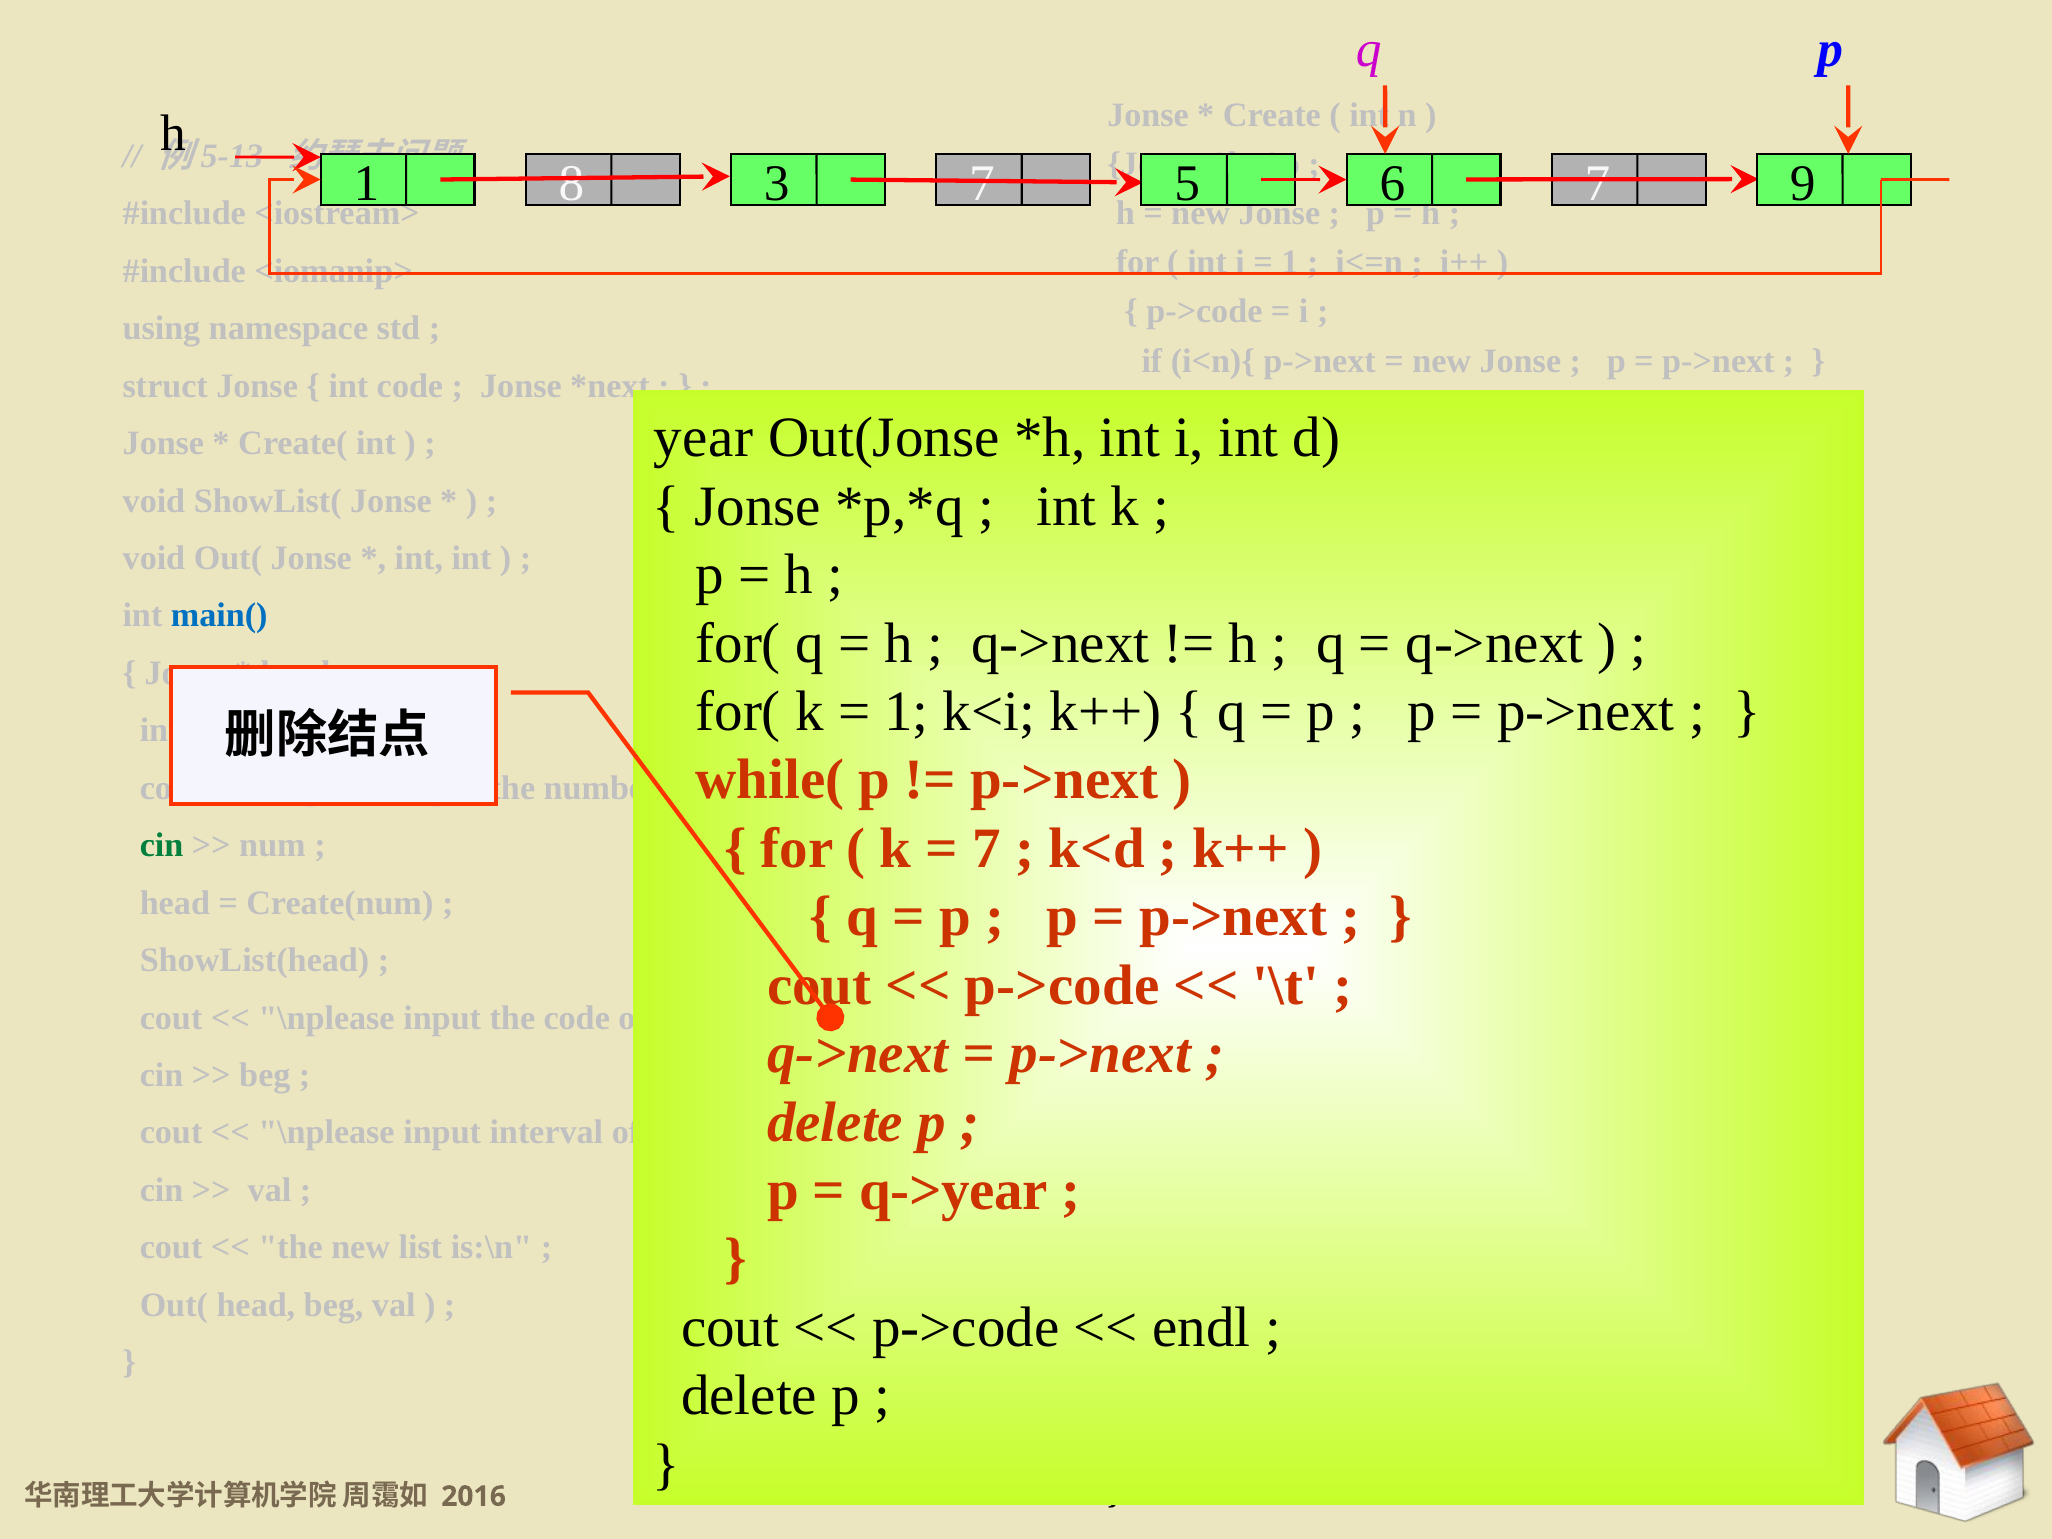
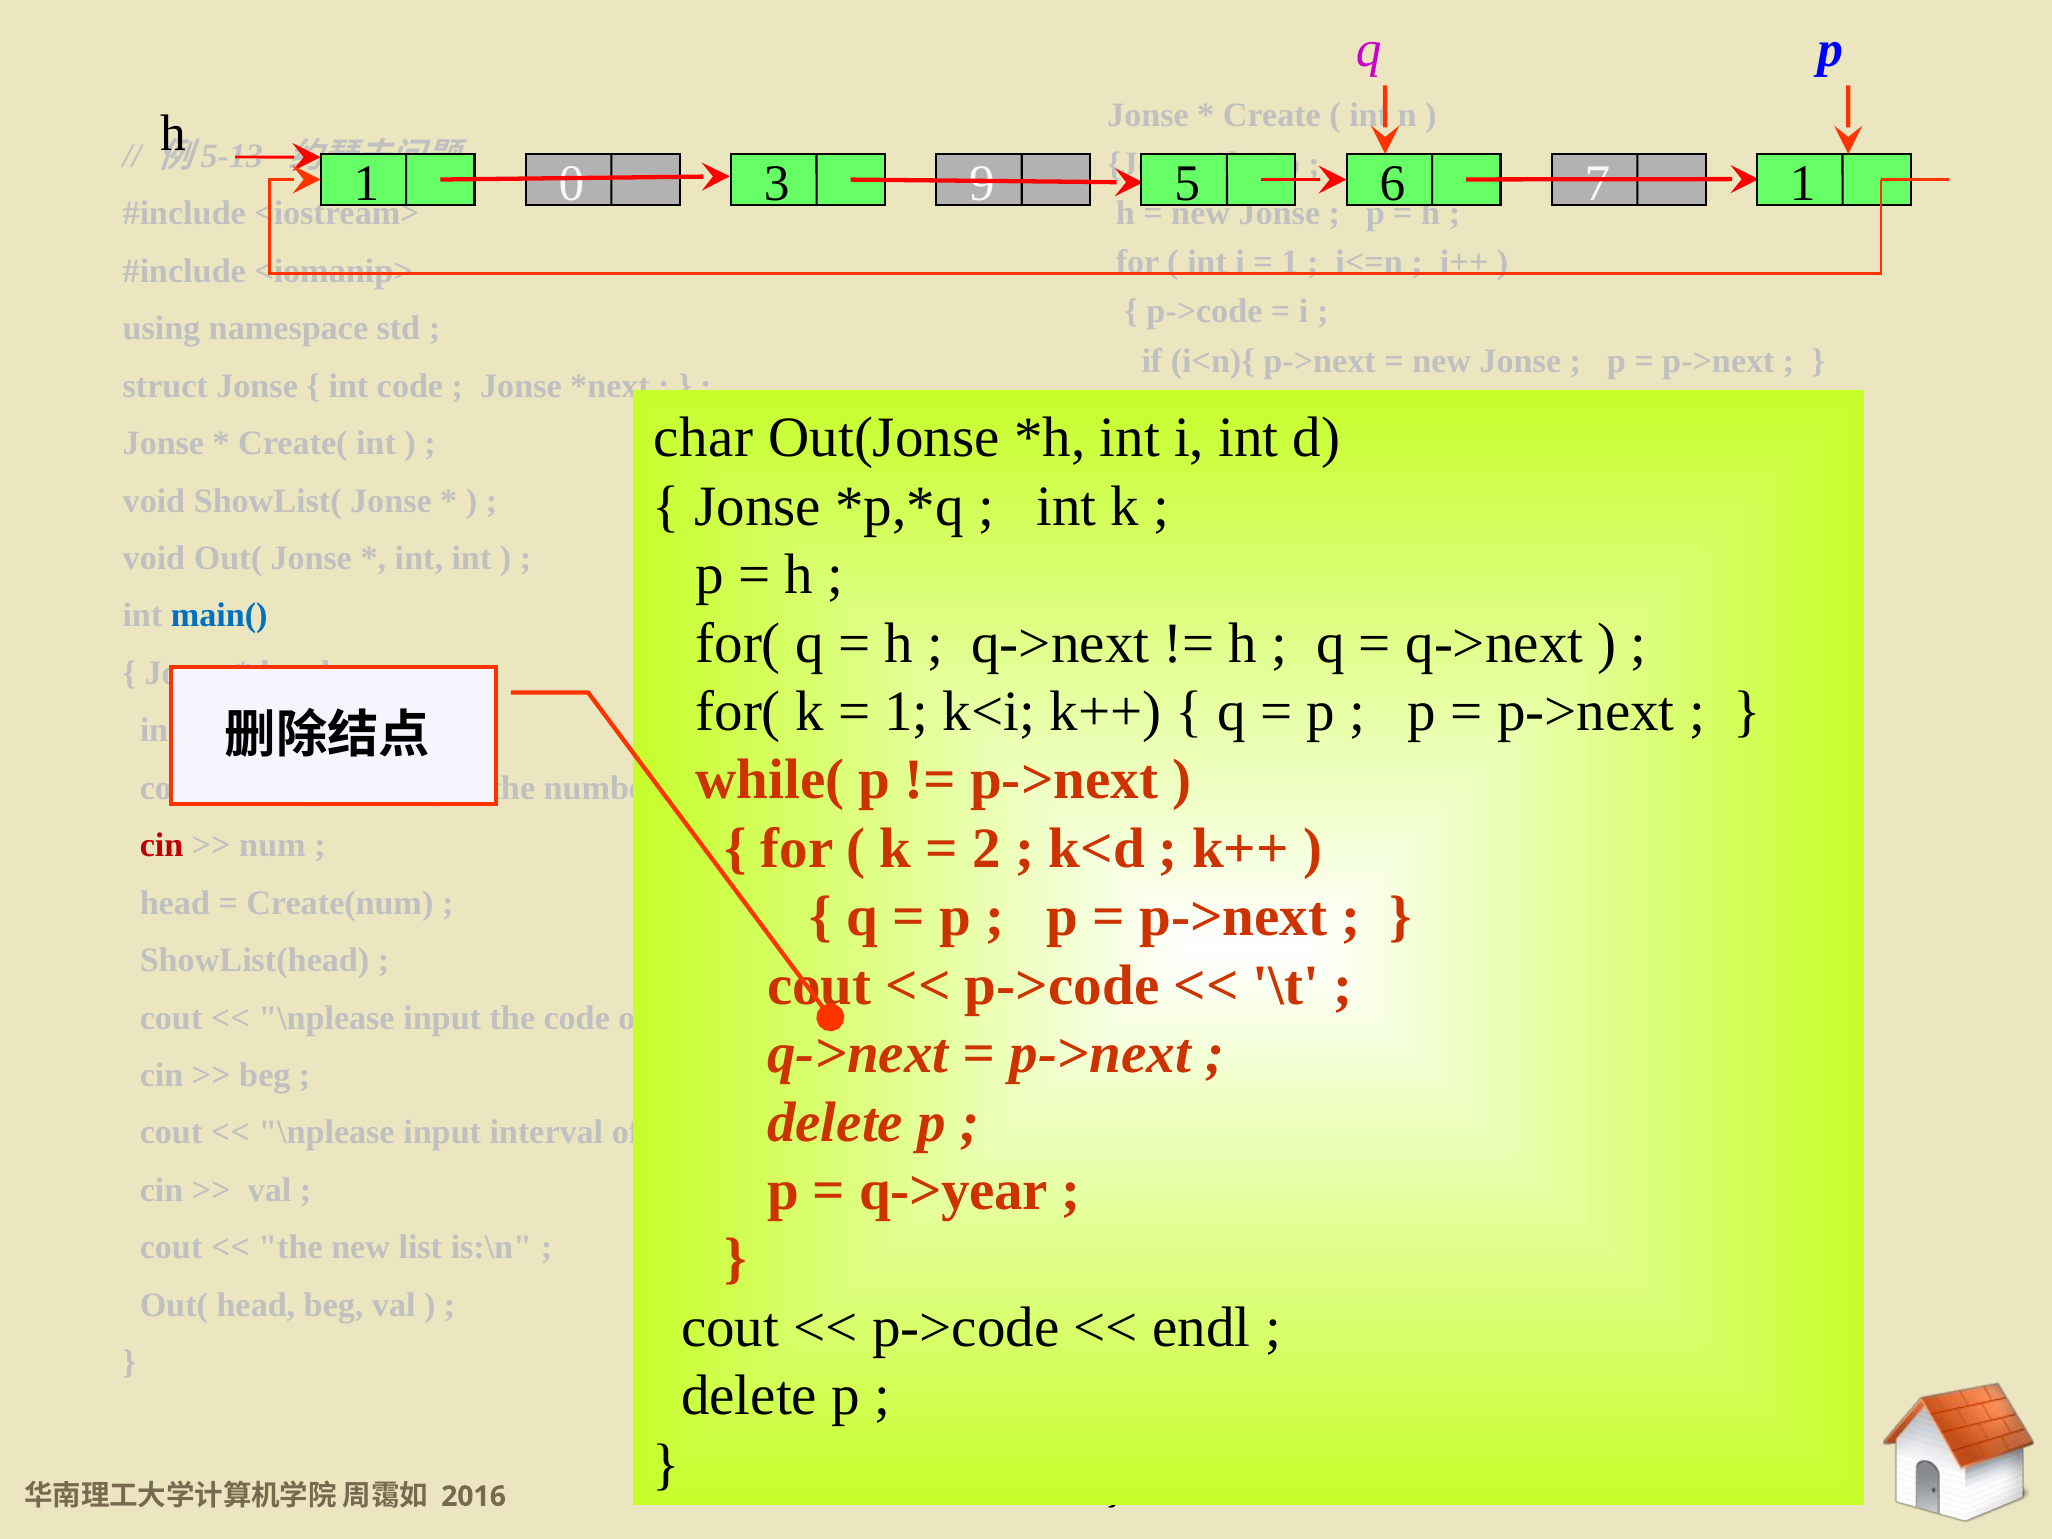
8: 8 -> 0 (572, 183)
3 7: 7 -> 9 (982, 183)
7 9: 9 -> 1 (1803, 183)
year: year -> char (703, 438)
7: 7 -> 2 (987, 849)
cin colour: green -> red (162, 845)
